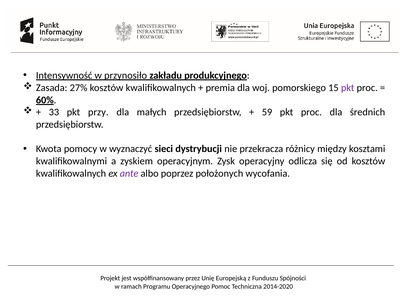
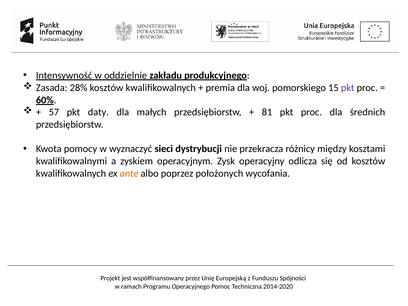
przynosiło: przynosiło -> oddzielnie (126, 76)
27%: 27% -> 28% (79, 88)
33: 33 -> 57 (54, 112)
przy: przy -> daty (98, 112)
59: 59 -> 81 (267, 112)
ante colour: purple -> orange (129, 173)
